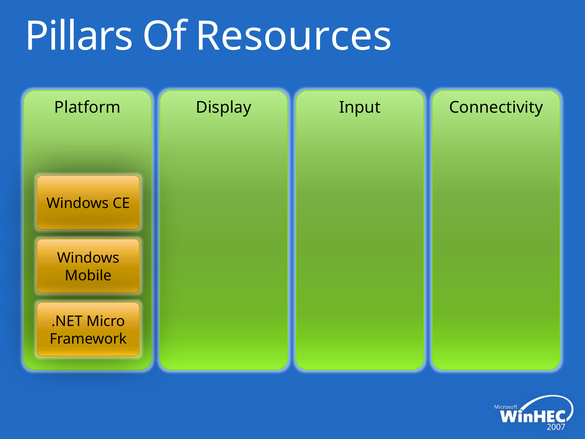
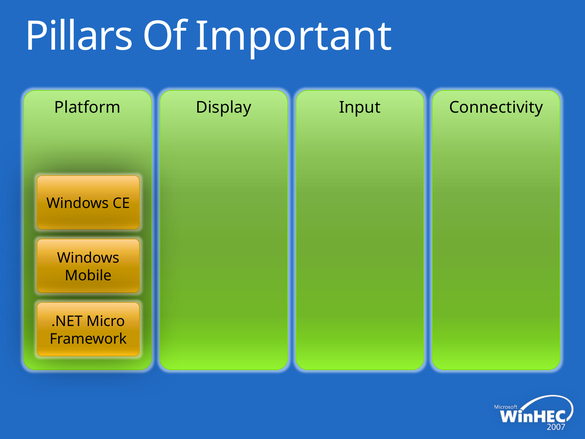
Resources: Resources -> Important (294, 36)
